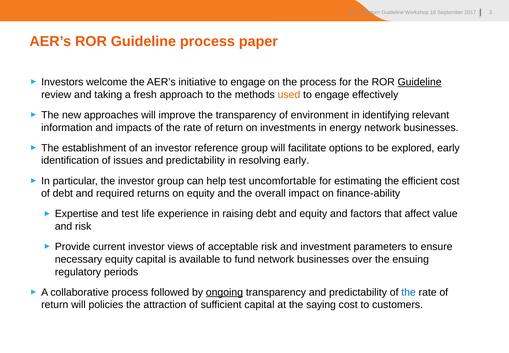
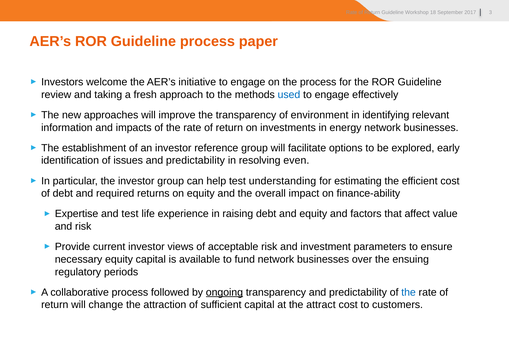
Guideline underline: present -> none (420, 82)
used colour: orange -> blue (289, 94)
resolving early: early -> even (296, 160)
uncomfortable: uncomfortable -> understanding (282, 181)
policies: policies -> change (106, 304)
saying: saying -> attract (321, 304)
